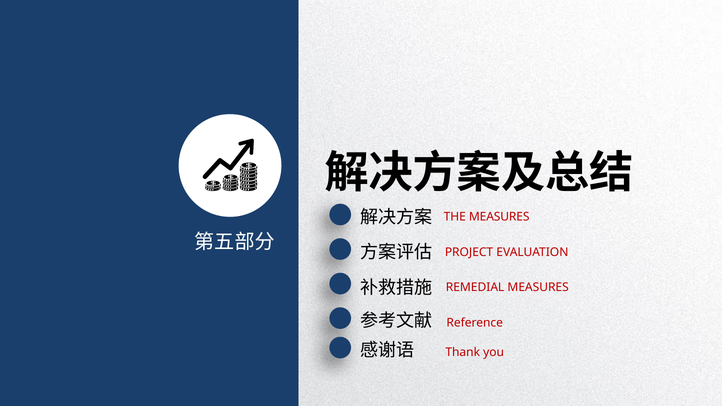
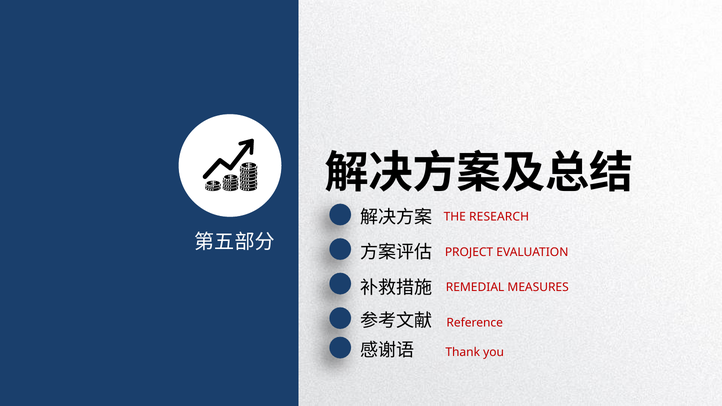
THE MEASURES: MEASURES -> RESEARCH (499, 217)
